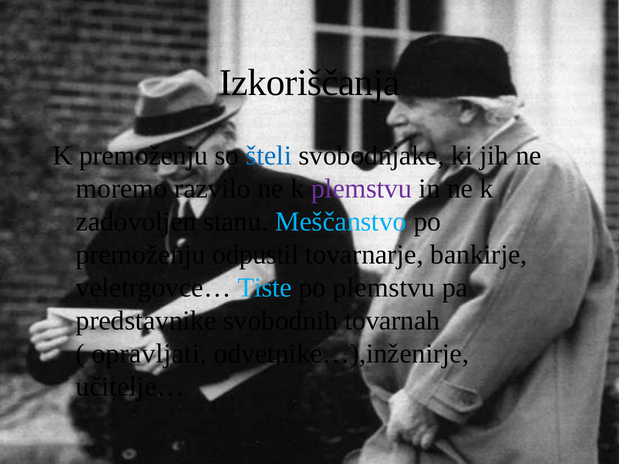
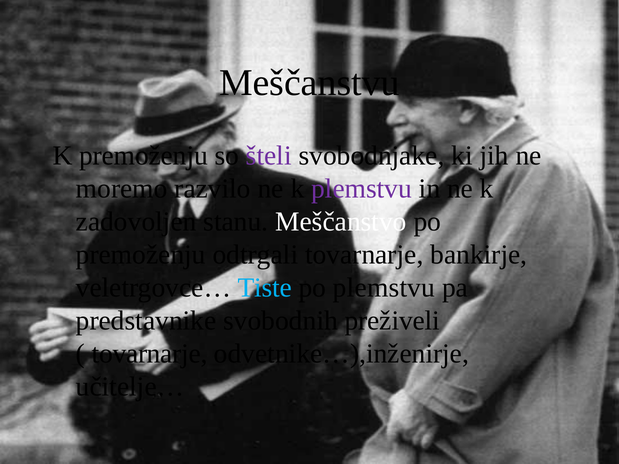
Izkoriščanja: Izkoriščanja -> Meščanstvu (309, 83)
šteli colour: blue -> purple (269, 156)
Meščanstvo colour: light blue -> white (341, 222)
odpustil: odpustil -> odtrgali (255, 255)
tovarnah: tovarnah -> preživeli (392, 321)
opravljati: opravljati -> tovarnarje (150, 354)
